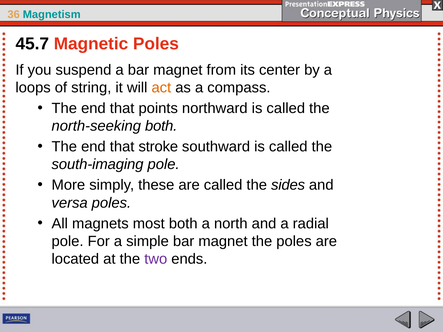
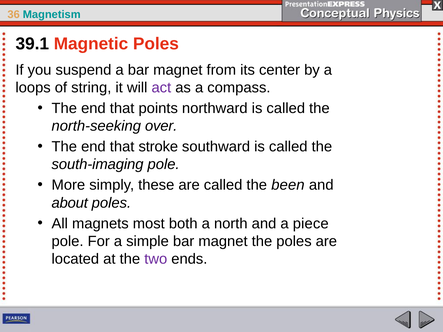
45.7: 45.7 -> 39.1 (32, 44)
act colour: orange -> purple (161, 88)
north-seeking both: both -> over (161, 126)
sides: sides -> been (288, 185)
versa: versa -> about (70, 203)
radial: radial -> piece (311, 224)
